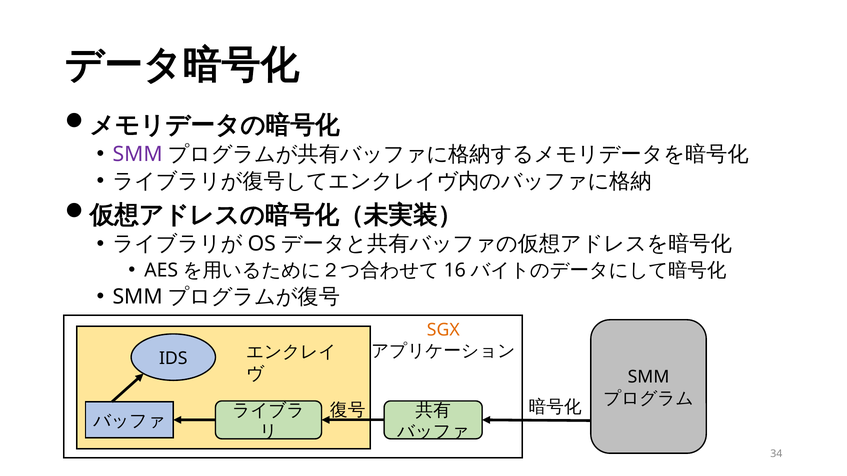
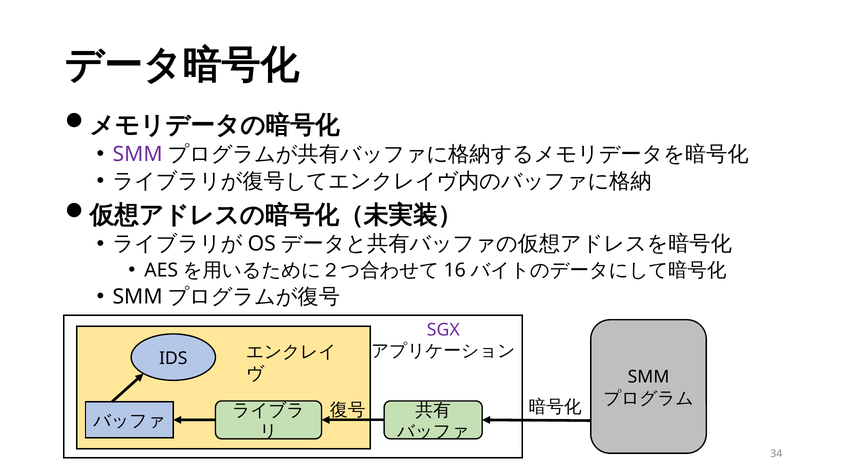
SGX colour: orange -> purple (443, 330)
